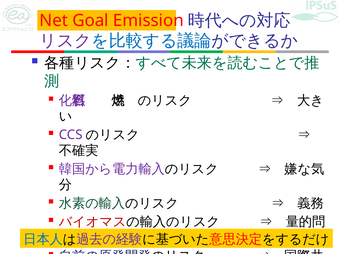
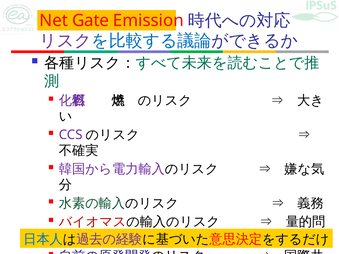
Goal: Goal -> Gate (91, 21)
